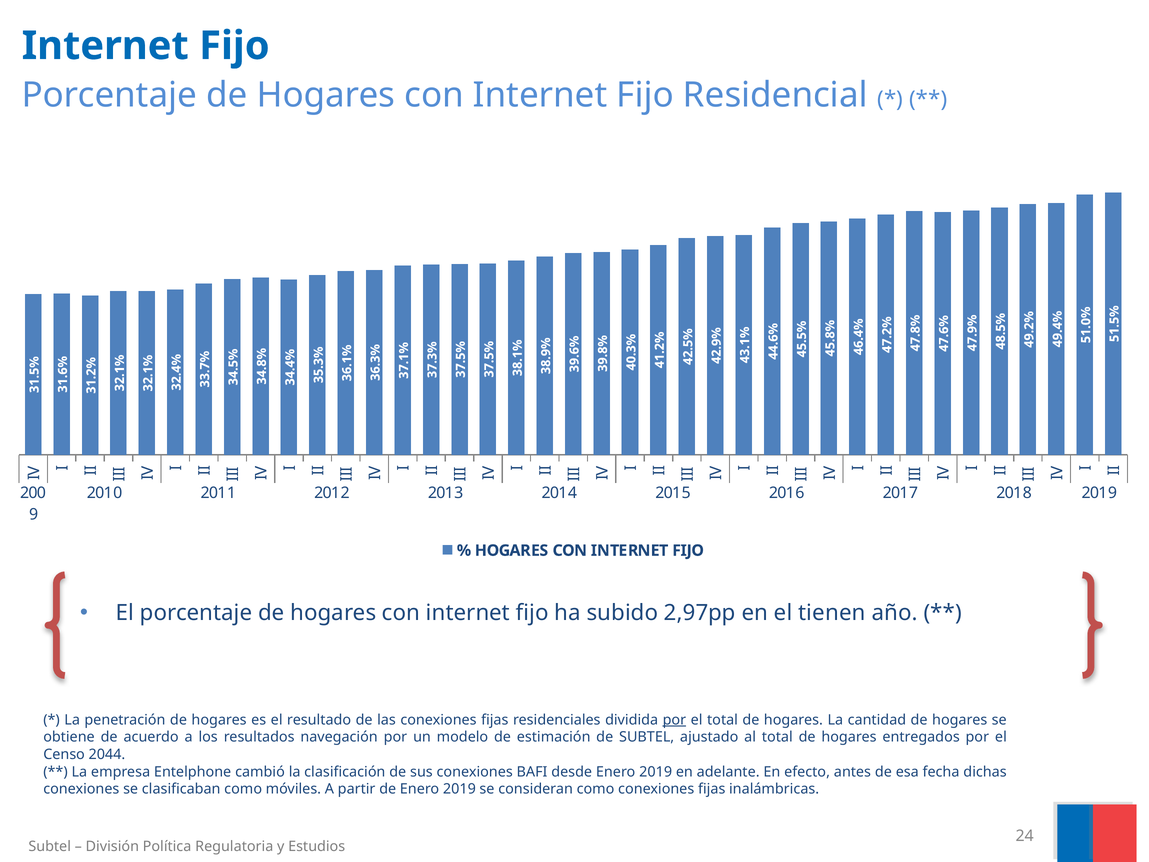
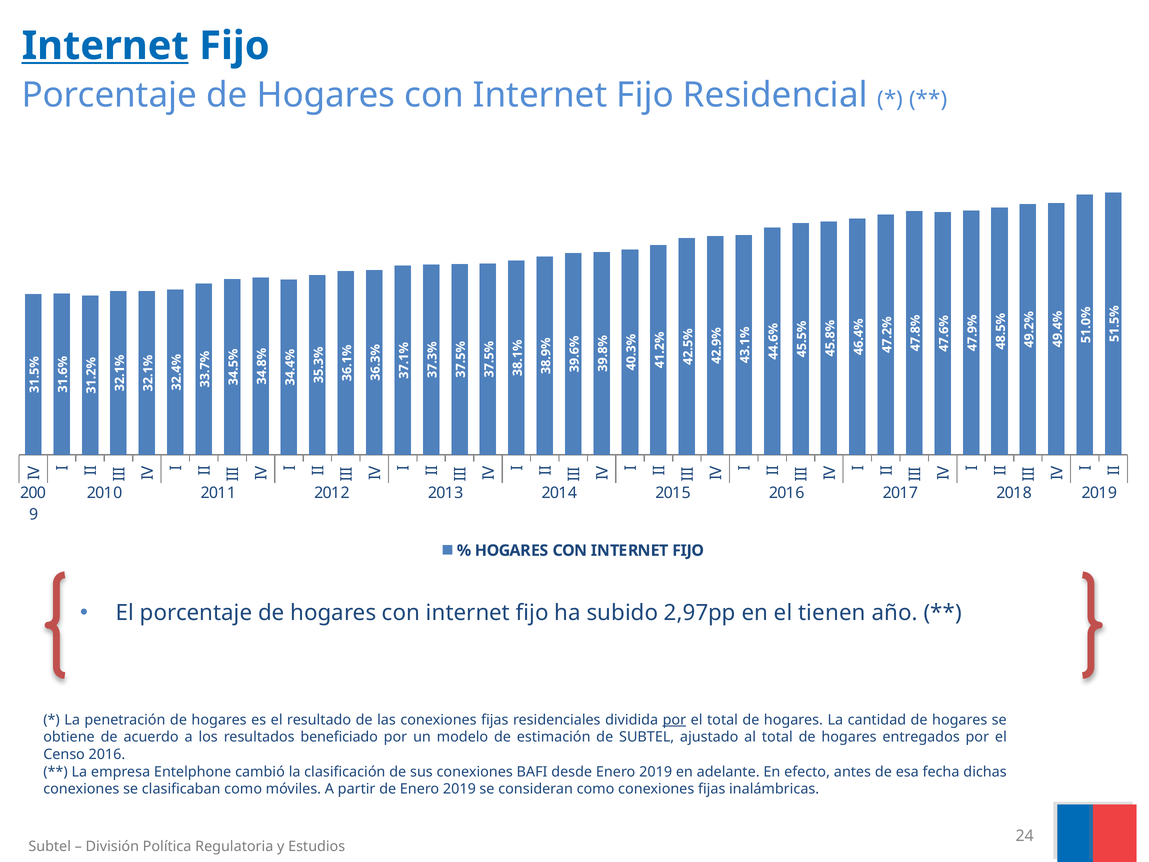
Internet underline: none -> present (105, 46)
navegación: navegación -> beneficiado (339, 737)
Censo 2044: 2044 -> 2016 (107, 754)
